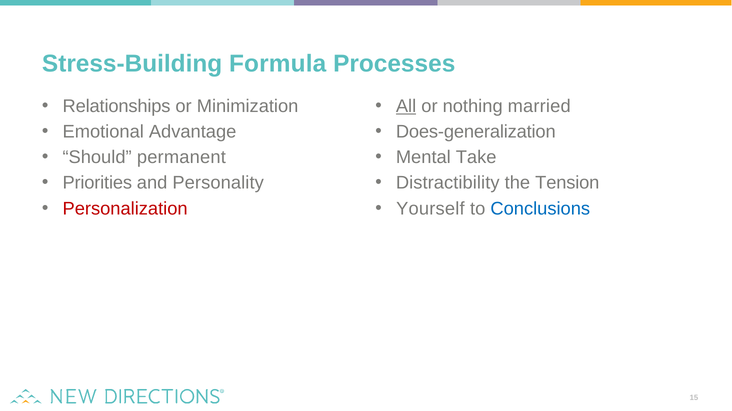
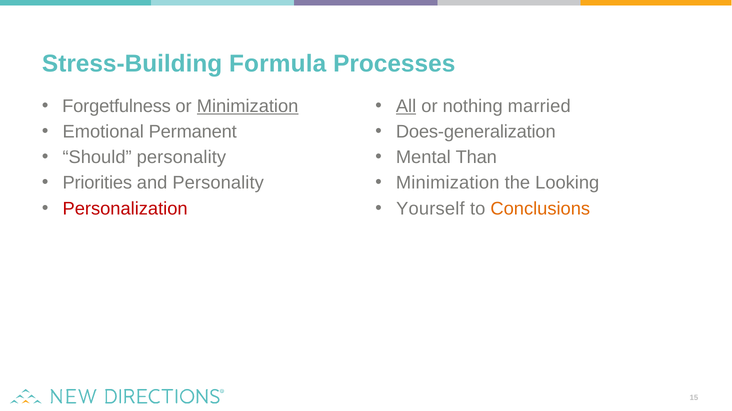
Relationships: Relationships -> Forgetfulness (117, 106)
Minimization underline: none -> present (248, 106)
Advantage: Advantage -> Permanent (193, 132)
Should permanent: permanent -> personality (181, 158)
Take: Take -> Than (476, 158)
Distractibility: Distractibility -> Minimization (448, 183)
Tension: Tension -> Looking (567, 183)
Conclusions colour: blue -> orange (540, 209)
